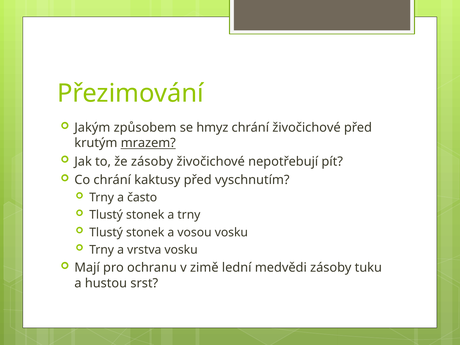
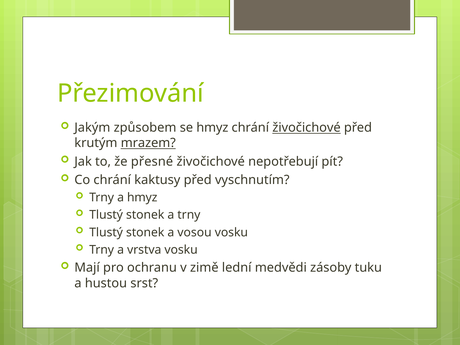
živočichové underline: none -> present (307, 128)
že zásoby: zásoby -> přesné (152, 162)
a často: často -> hmyz (142, 198)
